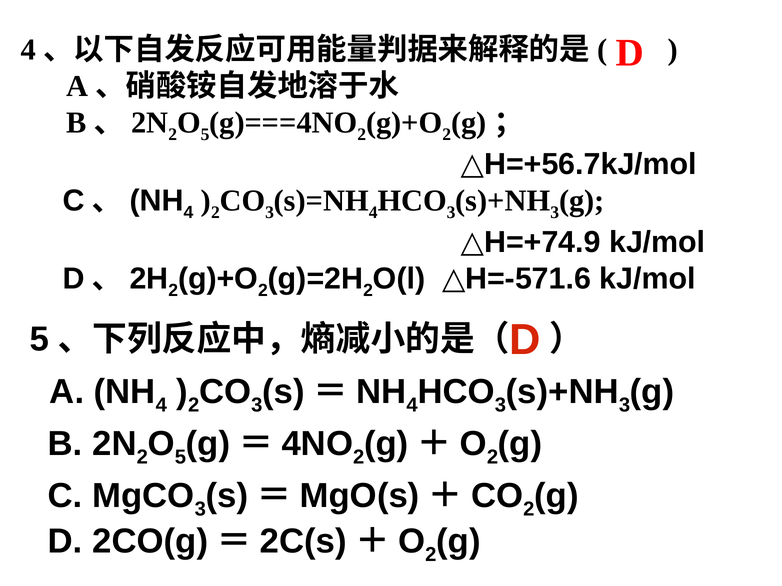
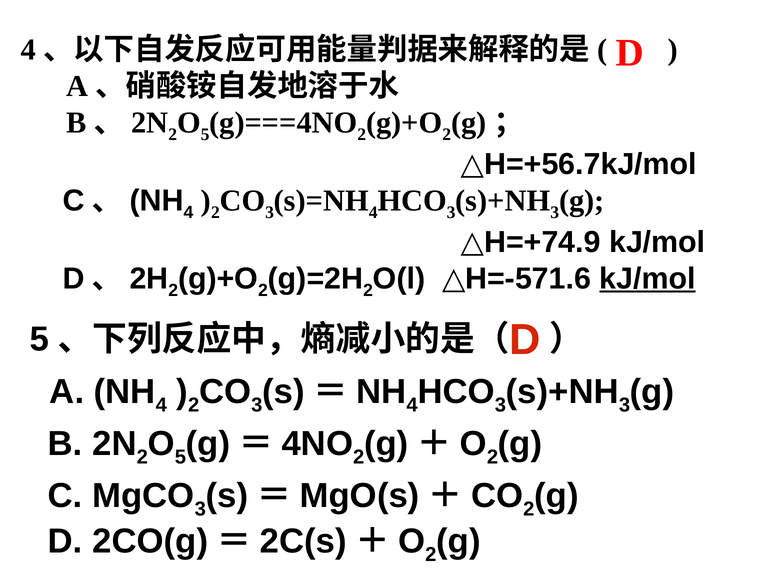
kJ/mol underline: none -> present (647, 279)
